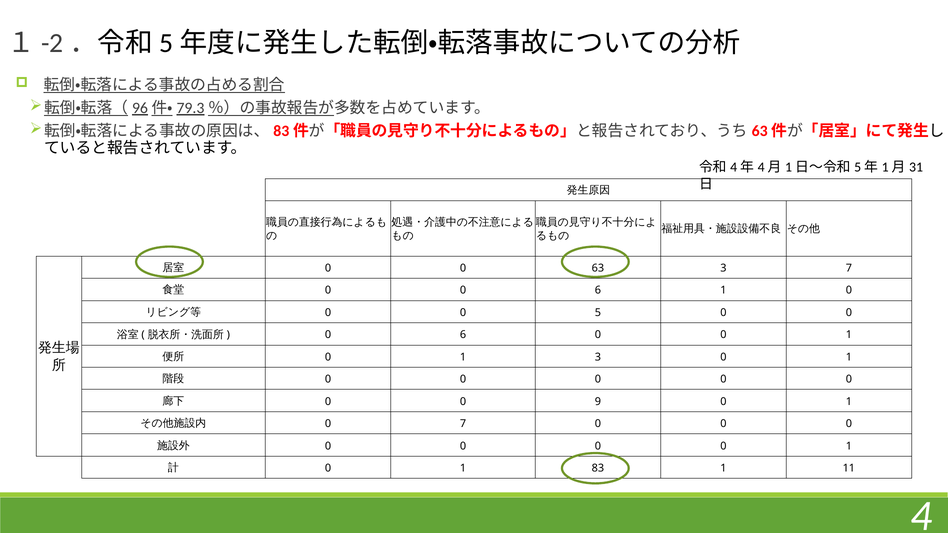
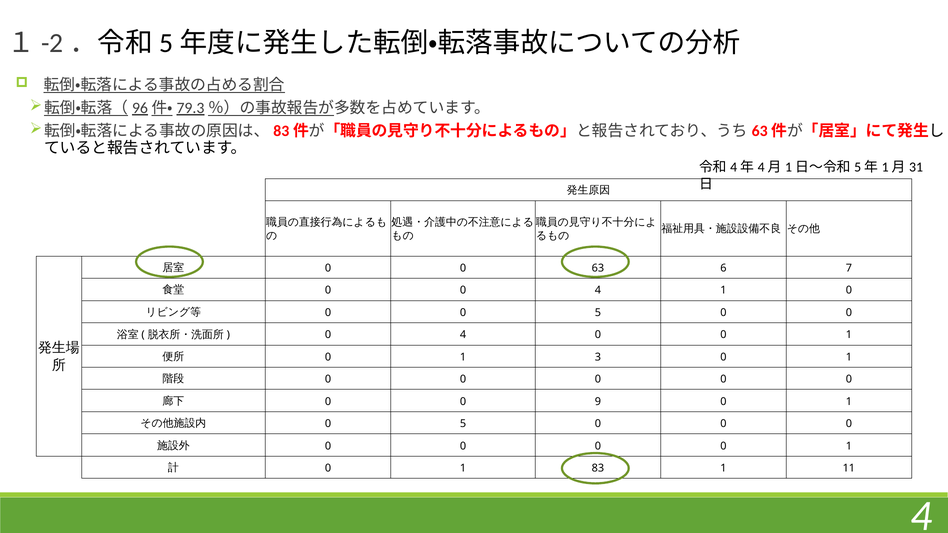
63 3: 3 -> 6 (723, 268)
0 0 6: 6 -> 4 (598, 290)
6: 6 -> 4 (463, 335)
7: 7 -> 5 (463, 424)
